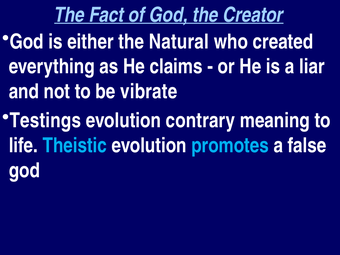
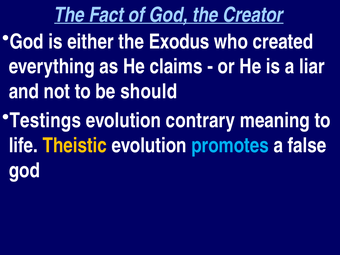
Natural: Natural -> Exodus (179, 42)
vibrate: vibrate -> should (149, 92)
Theistic colour: light blue -> yellow (75, 146)
